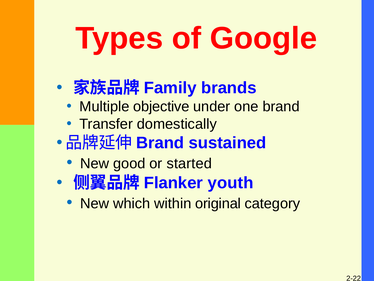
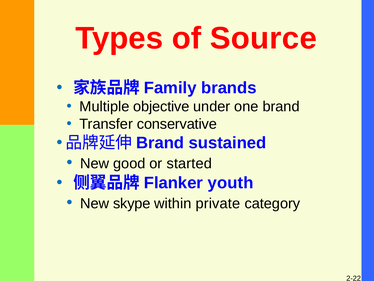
Google: Google -> Source (263, 38)
domestically: domestically -> conservative (177, 124)
which: which -> skype (132, 203)
original: original -> private (218, 203)
